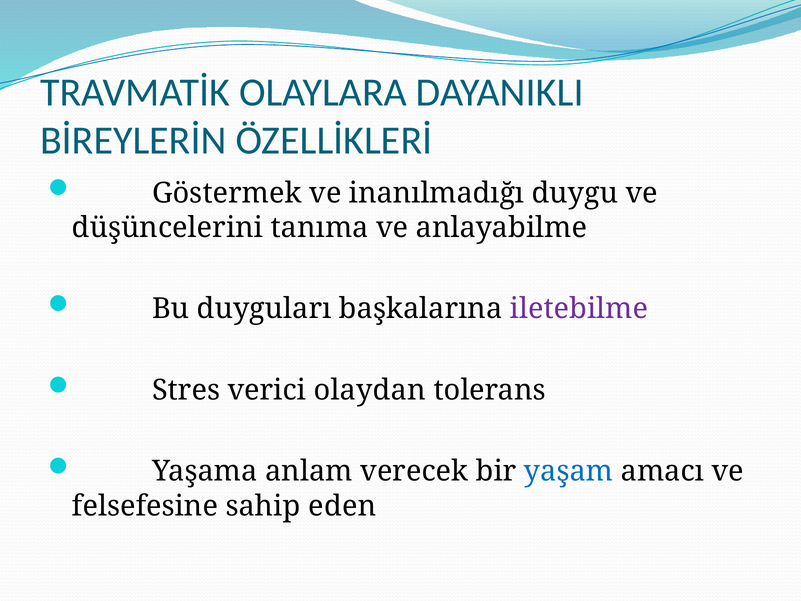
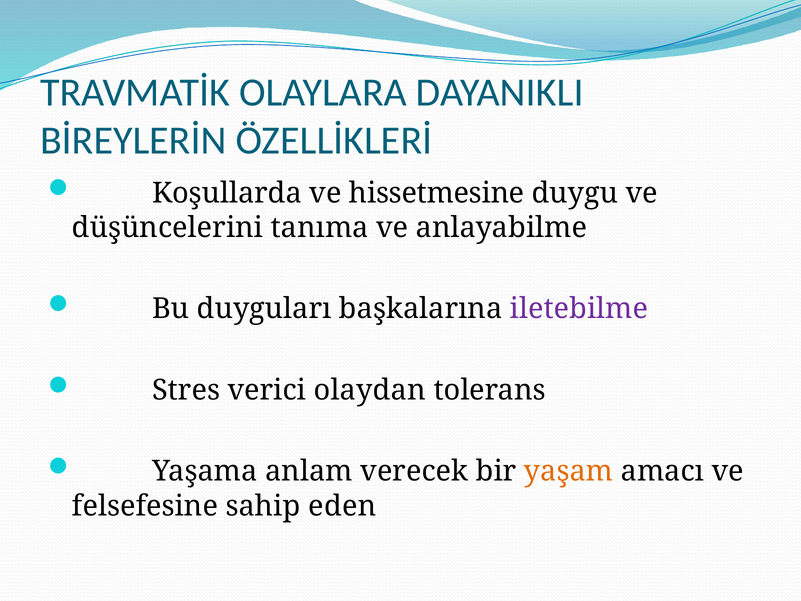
Göstermek: Göstermek -> Koşullarda (227, 193)
inanılmadığı: inanılmadığı -> hissetmesine (437, 193)
yaşam colour: blue -> orange (569, 471)
